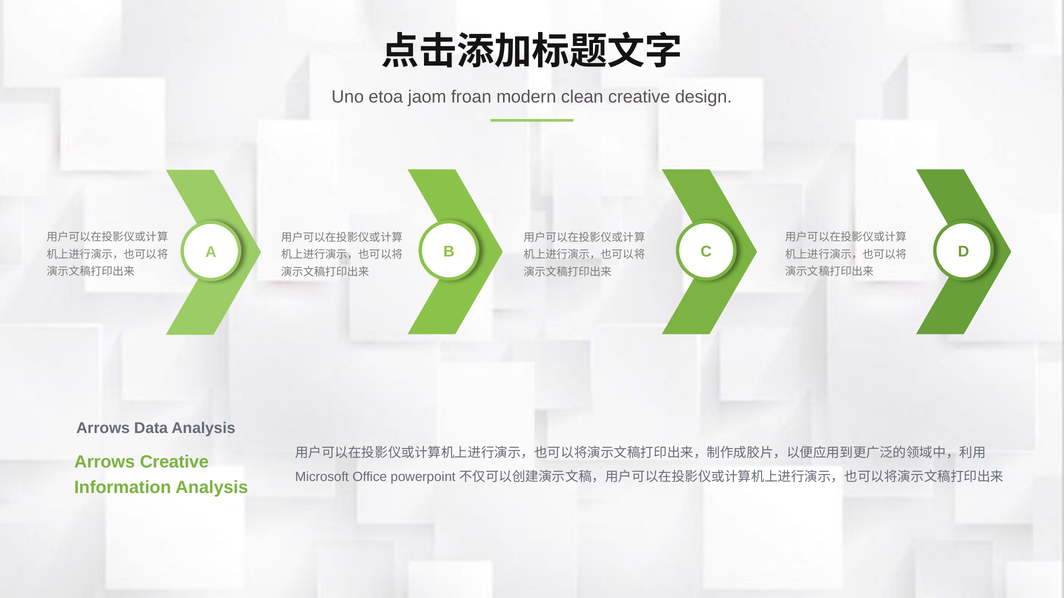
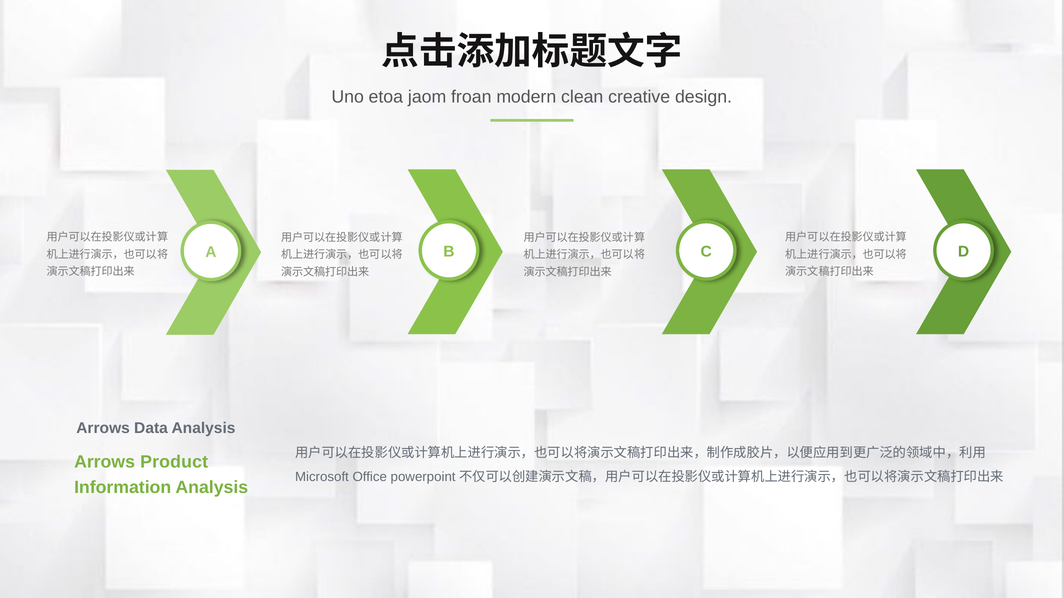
Arrows Creative: Creative -> Product (174, 462)
